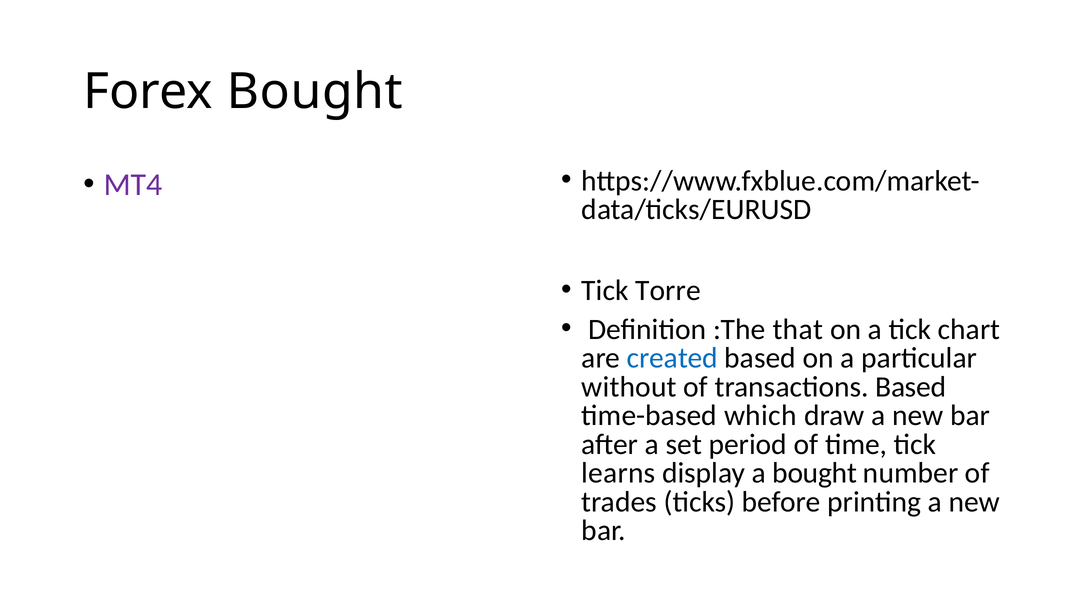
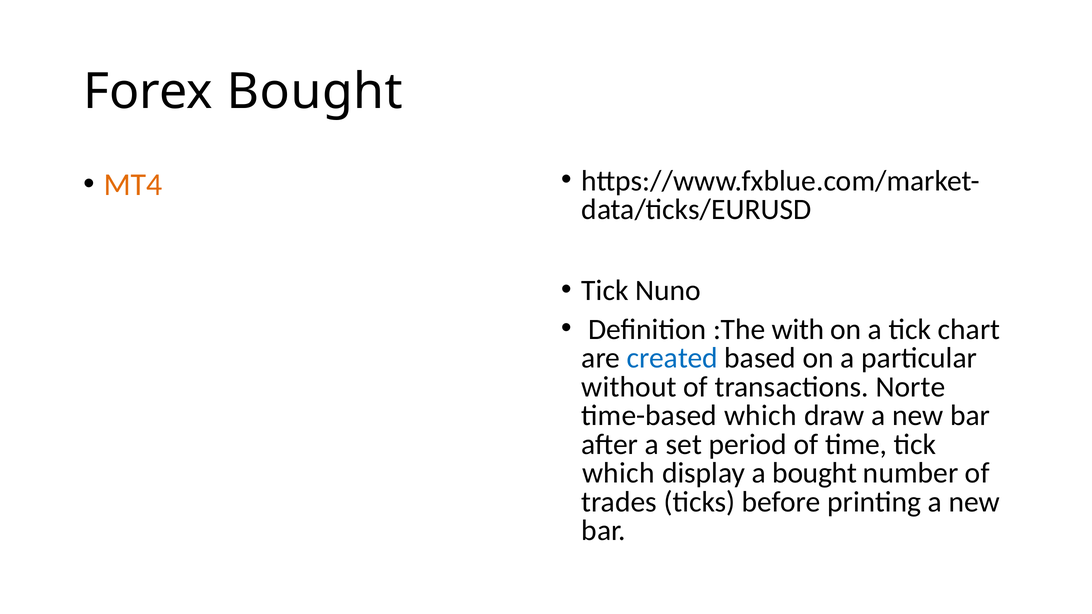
MT4 colour: purple -> orange (133, 185)
Torre: Torre -> Nuno (668, 291)
that: that -> with (798, 330)
transactions Based: Based -> Norte (910, 387)
learns: learns -> which (618, 473)
